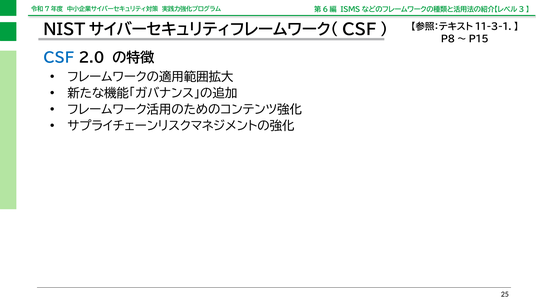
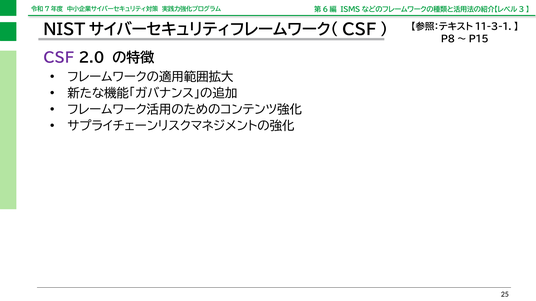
CSF colour: blue -> purple (59, 58)
